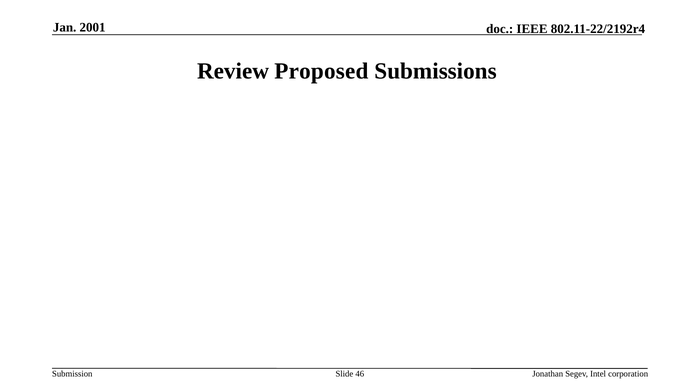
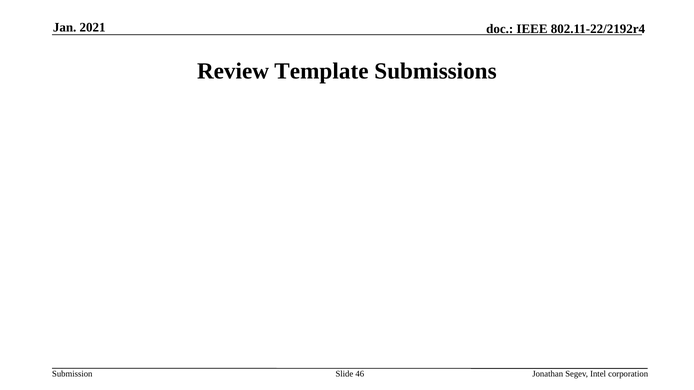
2001: 2001 -> 2021 (93, 28)
Proposed: Proposed -> Template (321, 71)
